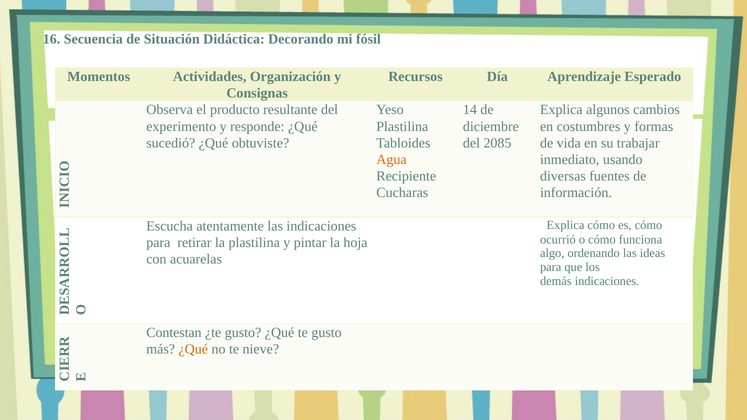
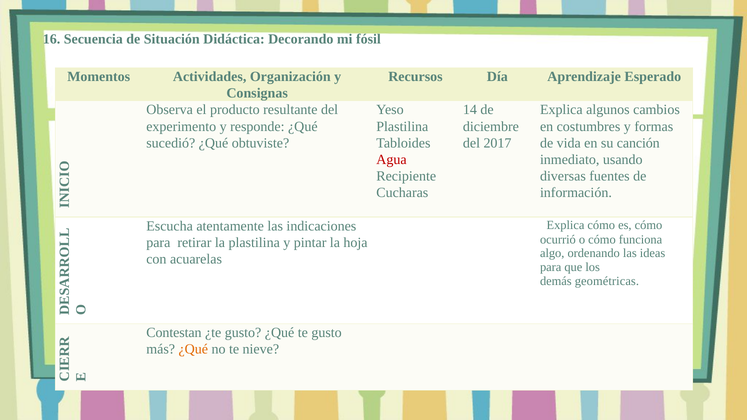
2085: 2085 -> 2017 (498, 143)
trabajar: trabajar -> canción (638, 143)
Agua colour: orange -> red (391, 160)
demás indicaciones: indicaciones -> geométricas (607, 281)
